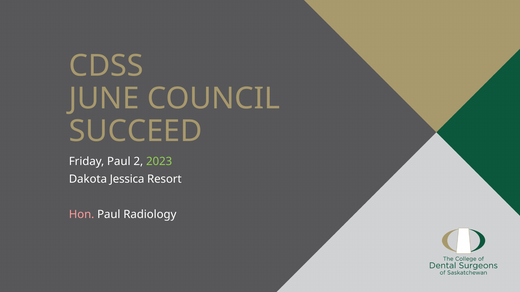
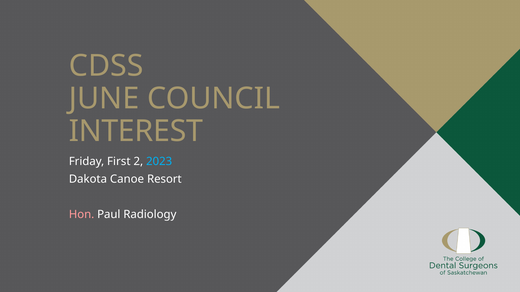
SUCCEED: SUCCEED -> INTEREST (136, 132)
Friday Paul: Paul -> First (119, 162)
2023 colour: light green -> light blue (159, 162)
Jessica: Jessica -> Canoe (127, 179)
